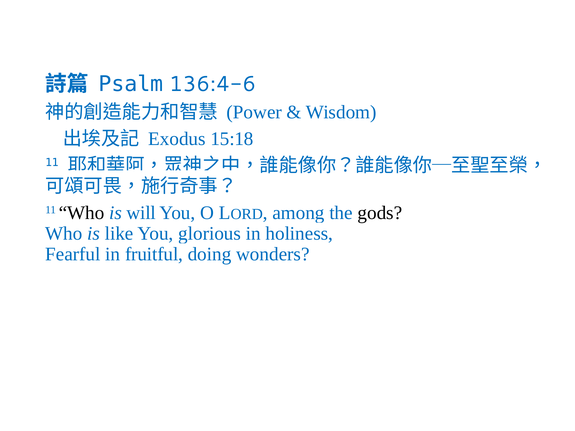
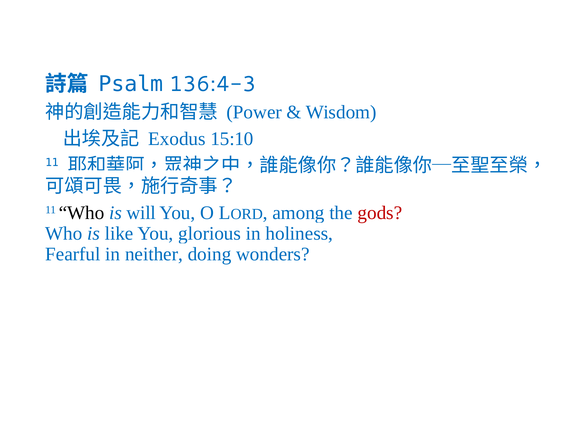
136:4-6: 136:4-6 -> 136:4-3 (213, 84)
15:18: 15:18 -> 15:10 (232, 139)
gods colour: black -> red (380, 213)
fruitful: fruitful -> neither (154, 254)
